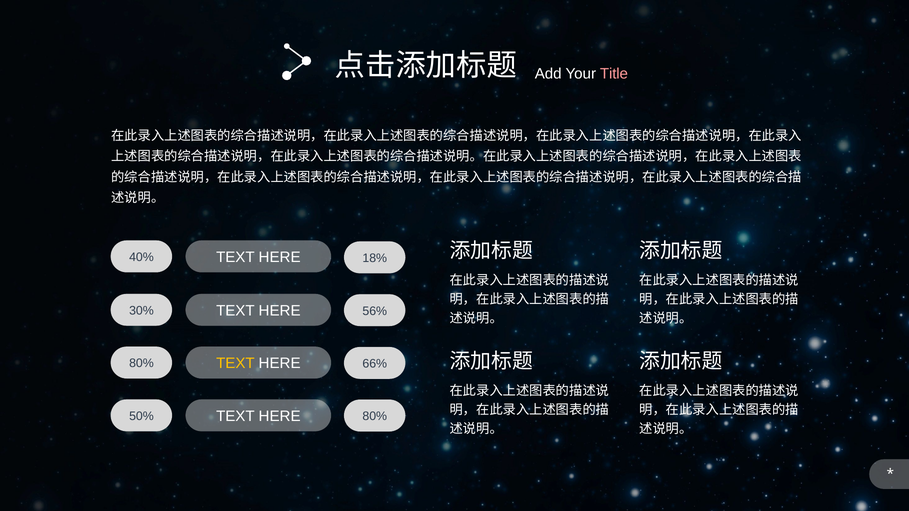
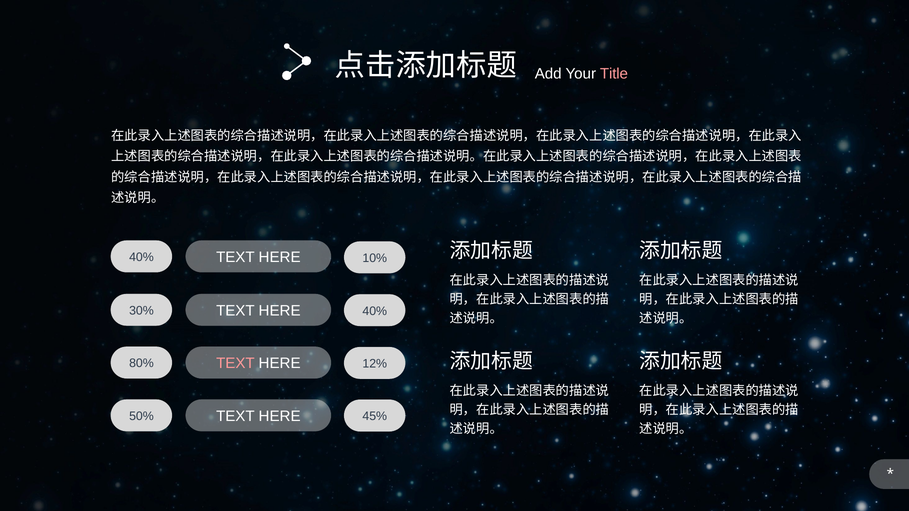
18%: 18% -> 10% (375, 258)
HERE 56%: 56% -> 40% (375, 311)
TEXT colour: yellow -> pink (235, 364)
66%: 66% -> 12% (375, 364)
HERE 80%: 80% -> 45% (375, 417)
